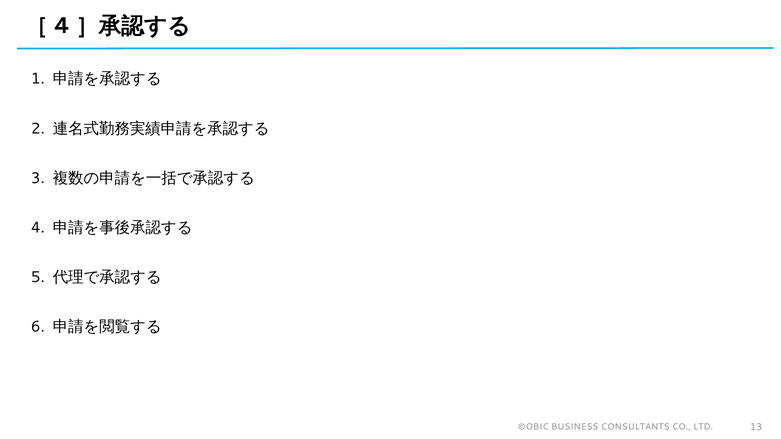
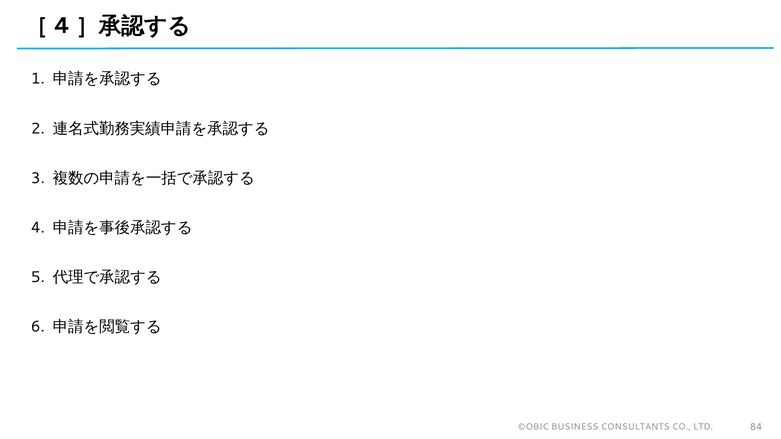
13: 13 -> 84 (756, 427)
